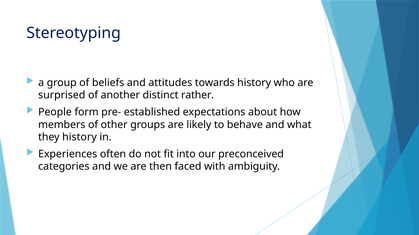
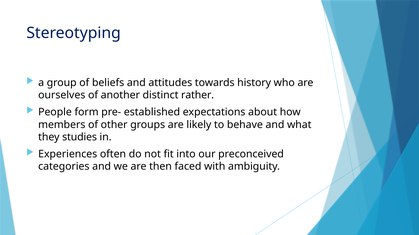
surprised: surprised -> ourselves (62, 95)
they history: history -> studies (80, 137)
